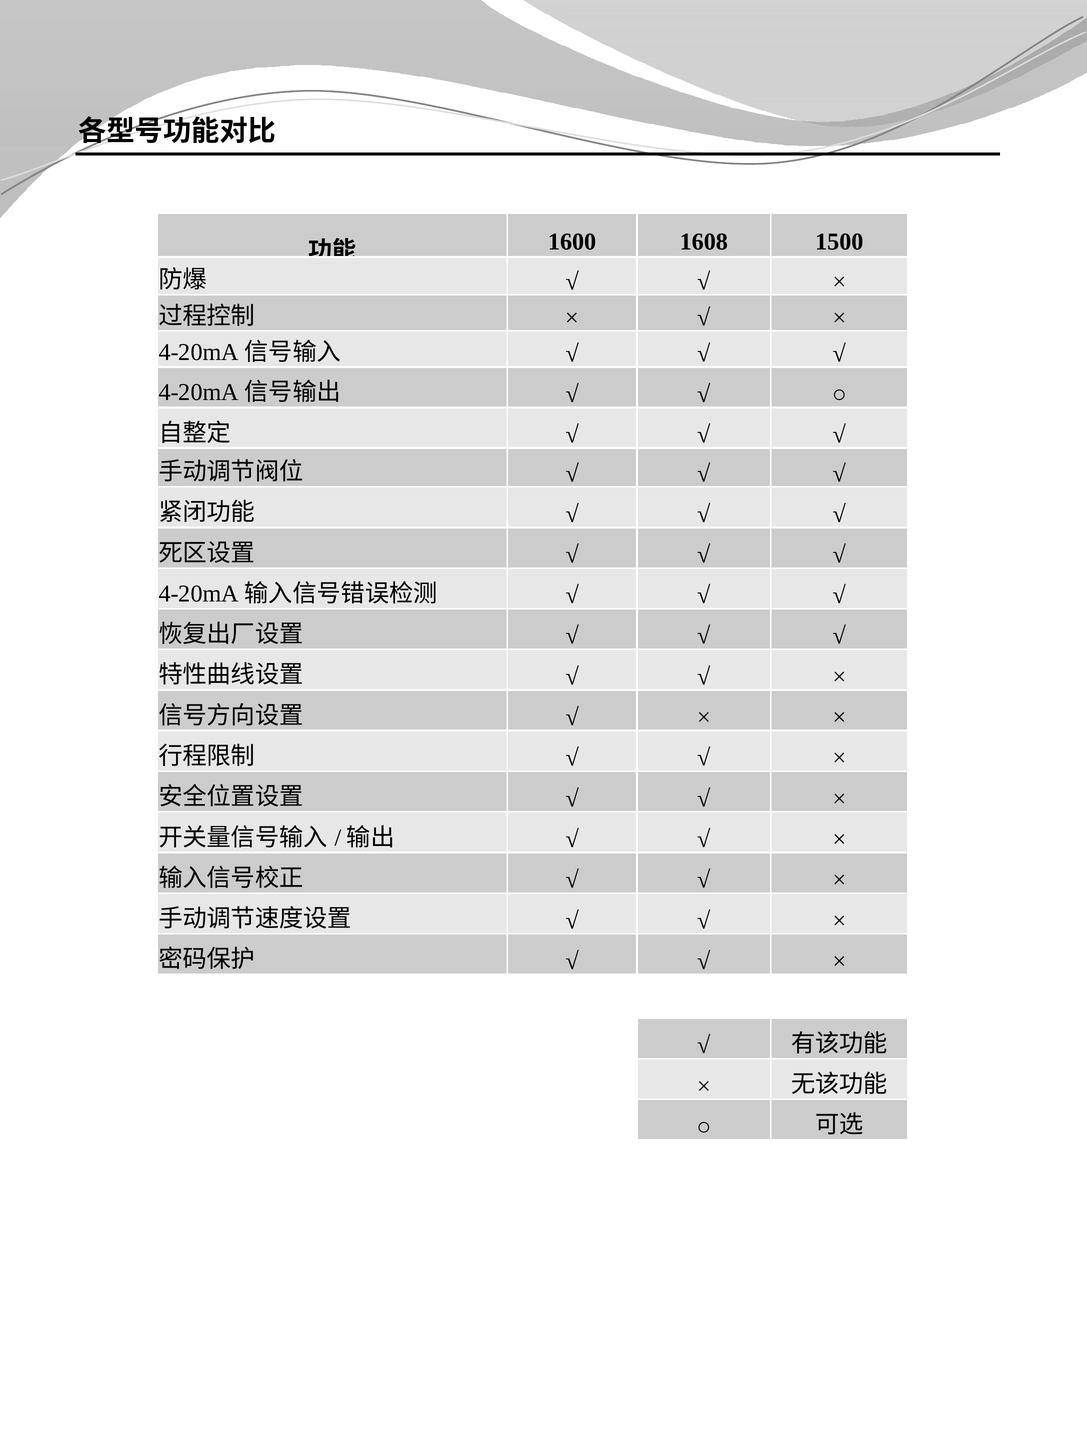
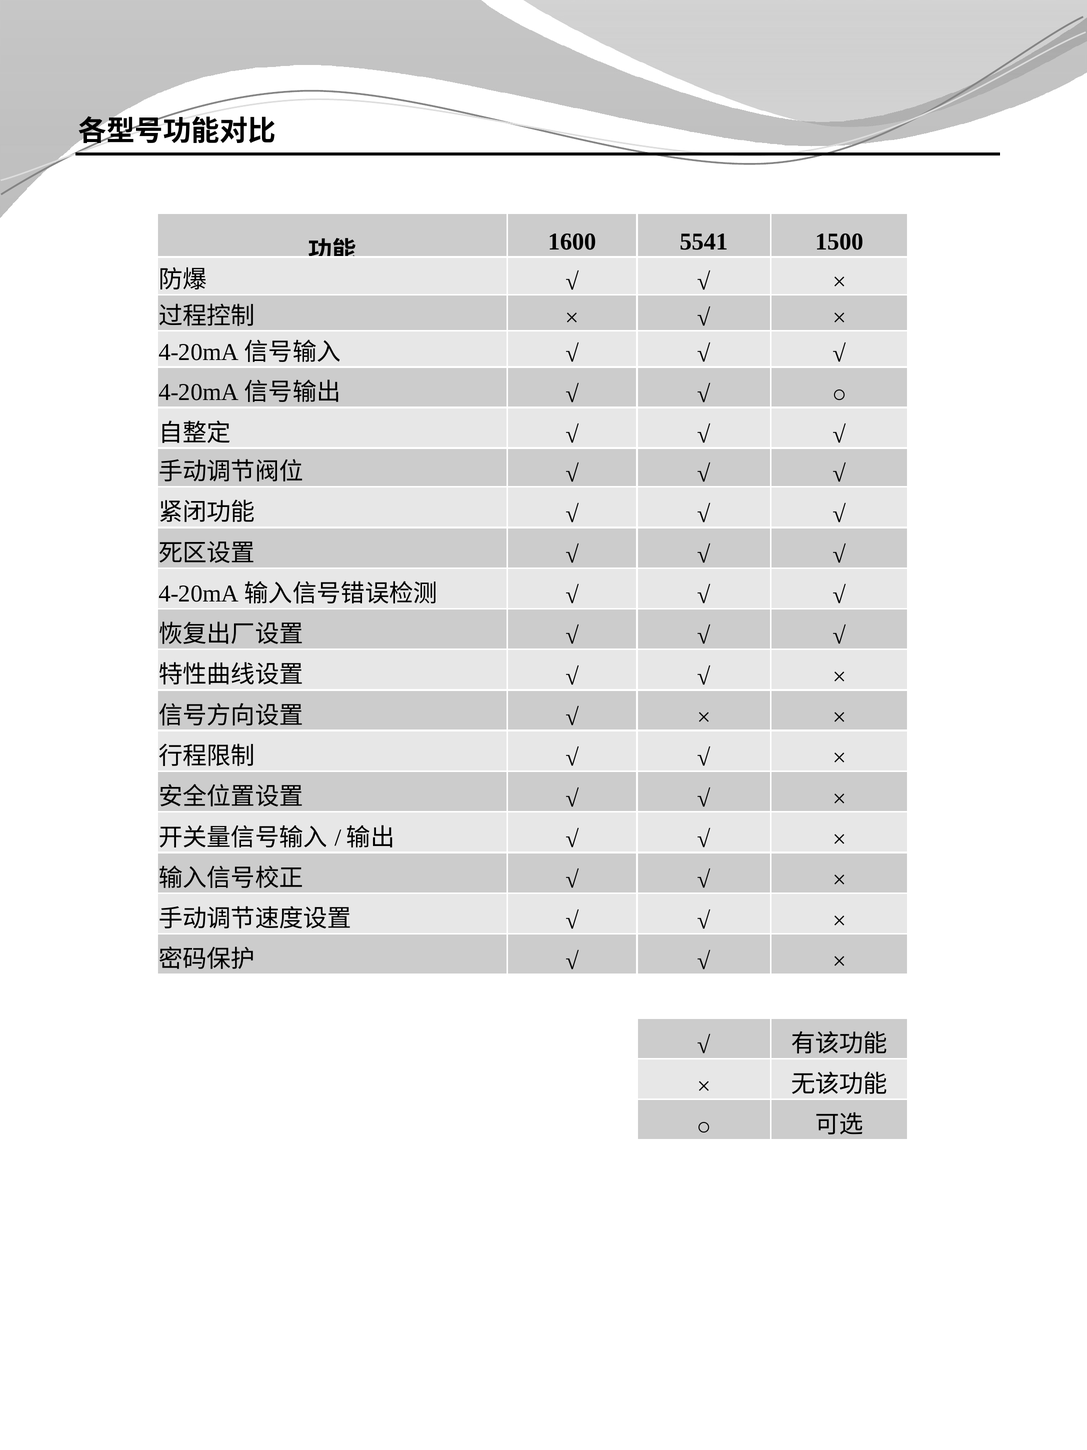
1608: 1608 -> 5541 (704, 242)
